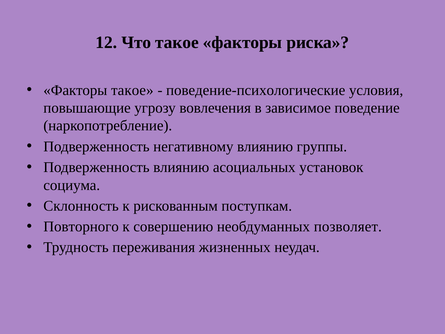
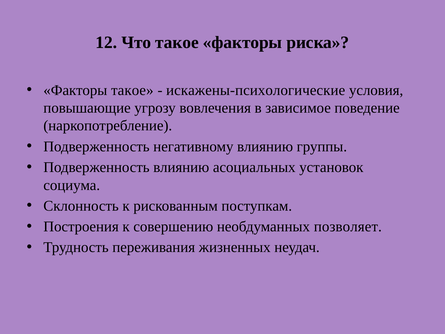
поведение-психологические: поведение-психологические -> искажены-психологические (256, 90)
Повторного: Повторного -> Построения (81, 226)
